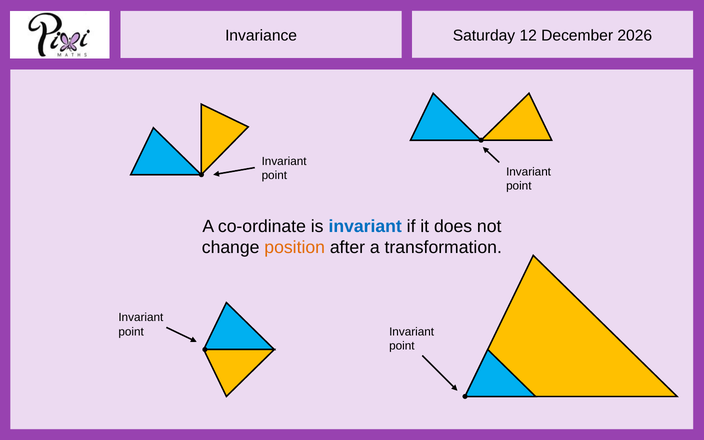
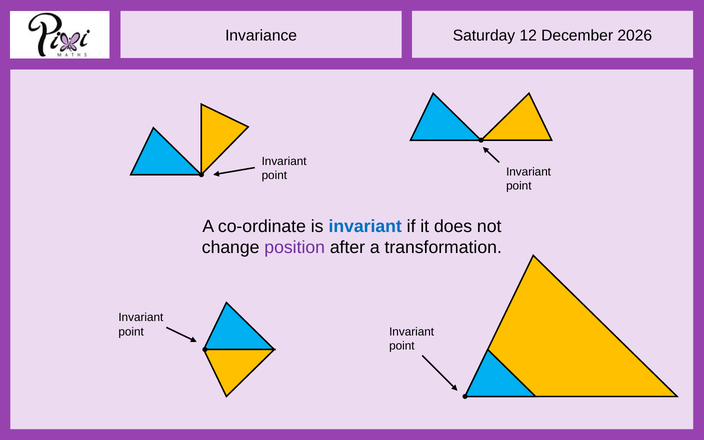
position colour: orange -> purple (295, 248)
